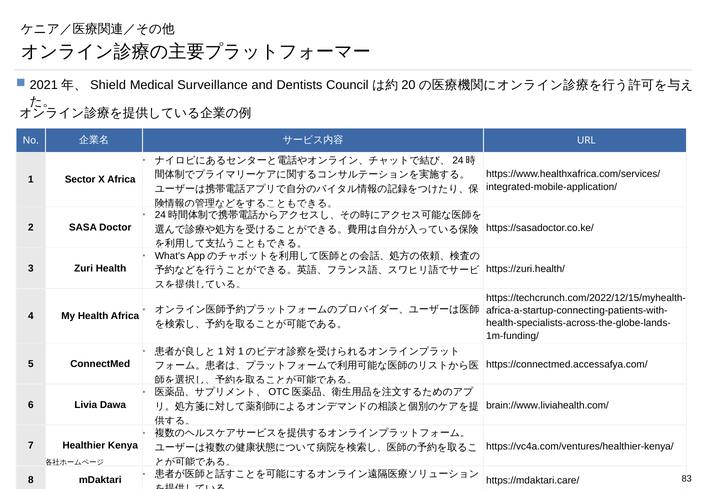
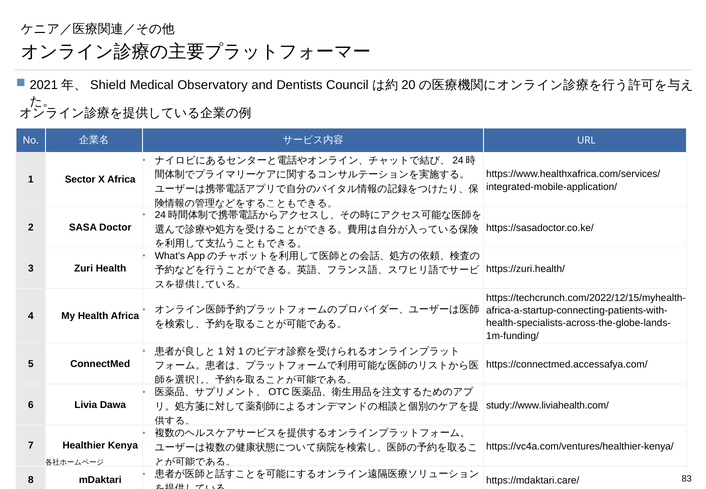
Surveillance: Surveillance -> Observatory (213, 85)
brain://www.liviahealth.com/: brain://www.liviahealth.com/ -> study://www.liviahealth.com/ (547, 405)
